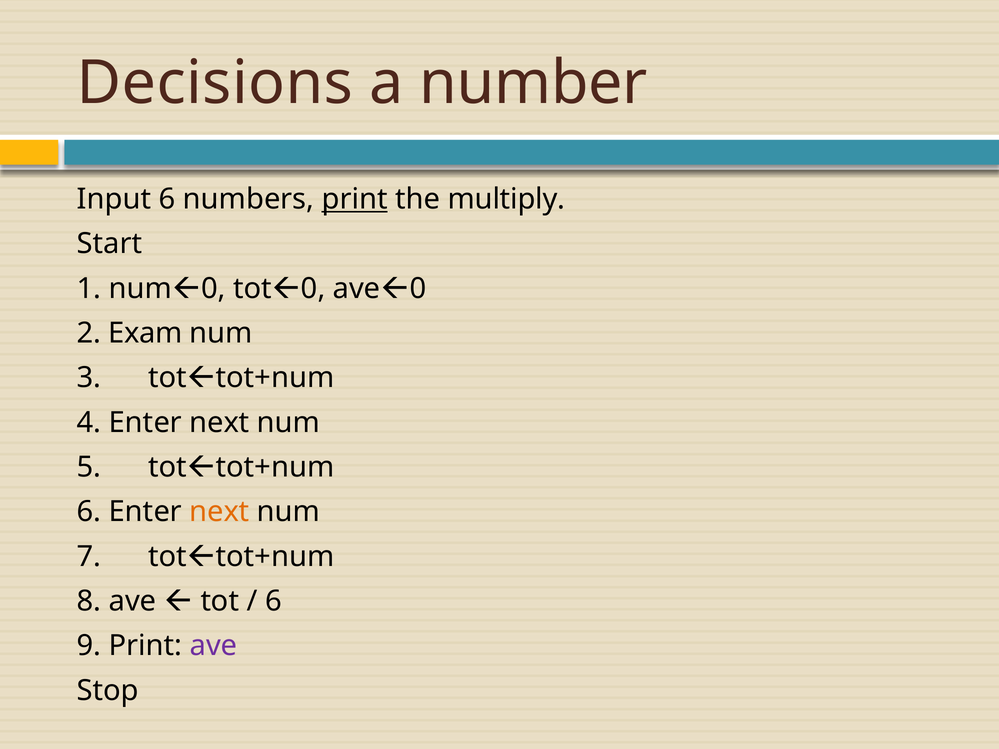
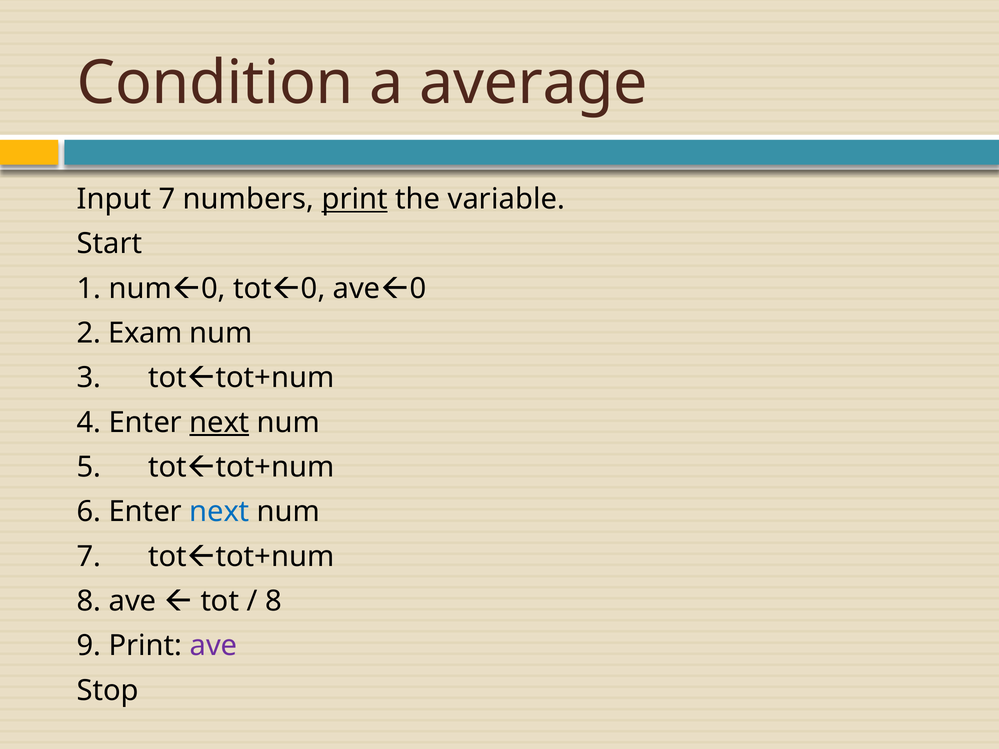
Decisions: Decisions -> Condition (215, 83)
number: number -> average (534, 83)
Input 6: 6 -> 7 (167, 199)
multiply: multiply -> variable (506, 199)
next underline: none -> present (219, 423)
next colour: orange -> blue (219, 512)
6: 6 -> 8 (273, 601)
